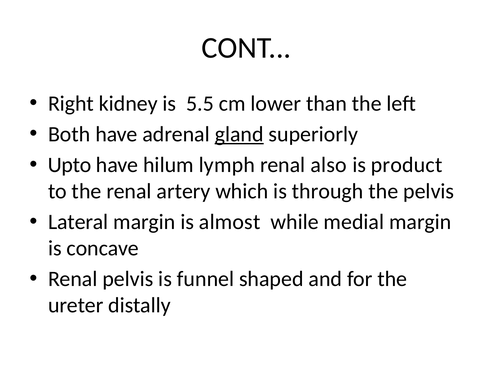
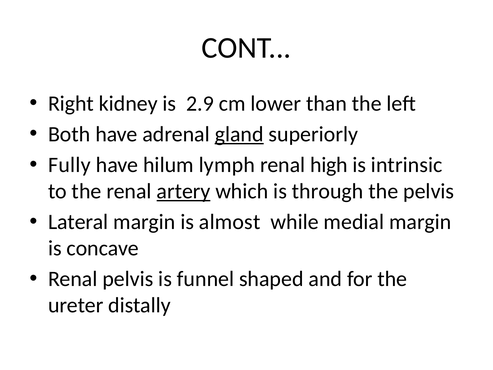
5.5: 5.5 -> 2.9 (200, 103)
Upto: Upto -> Fully (69, 165)
also: also -> high (329, 165)
product: product -> intrinsic (407, 165)
artery underline: none -> present (184, 191)
